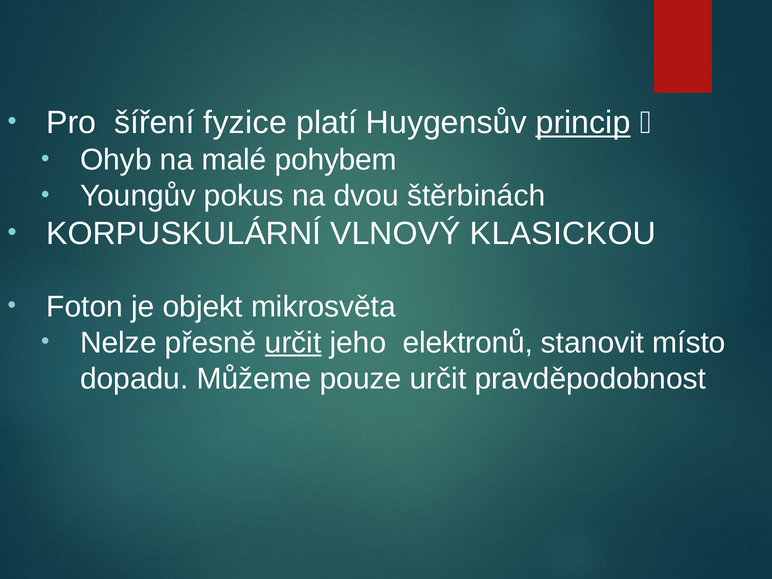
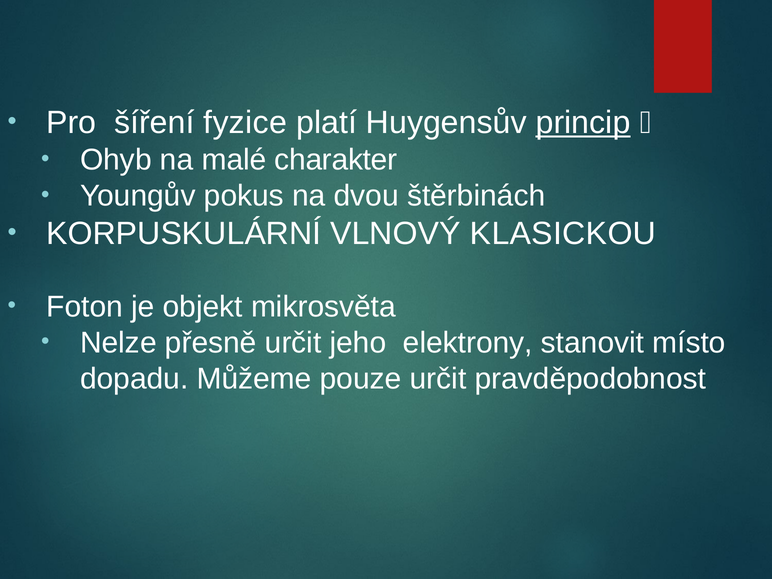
pohybem: pohybem -> charakter (336, 160)
určit underline: present -> none (293, 343)
elektronů: elektronů -> elektrony (468, 343)
